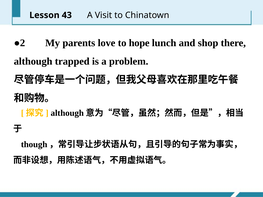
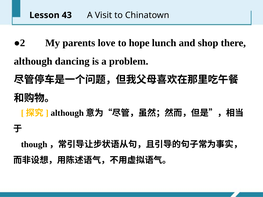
trapped: trapped -> dancing (72, 61)
